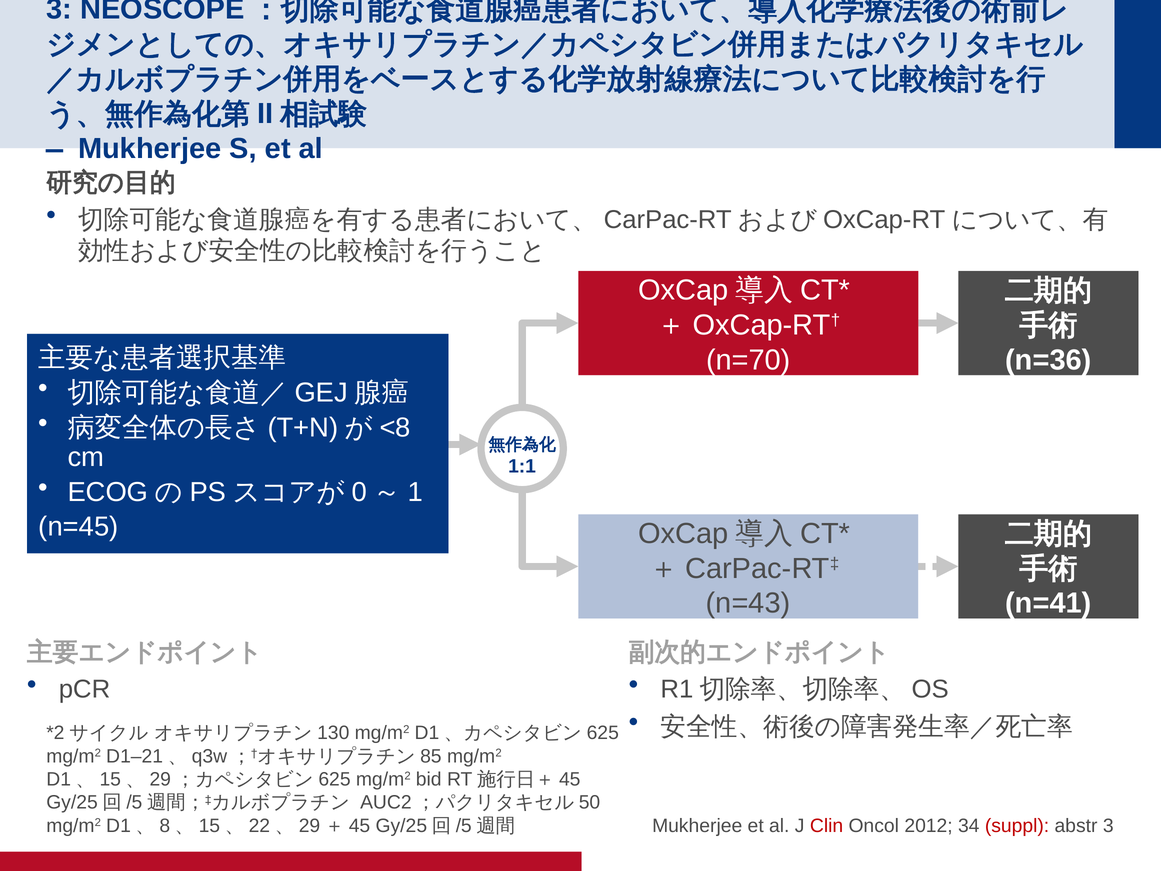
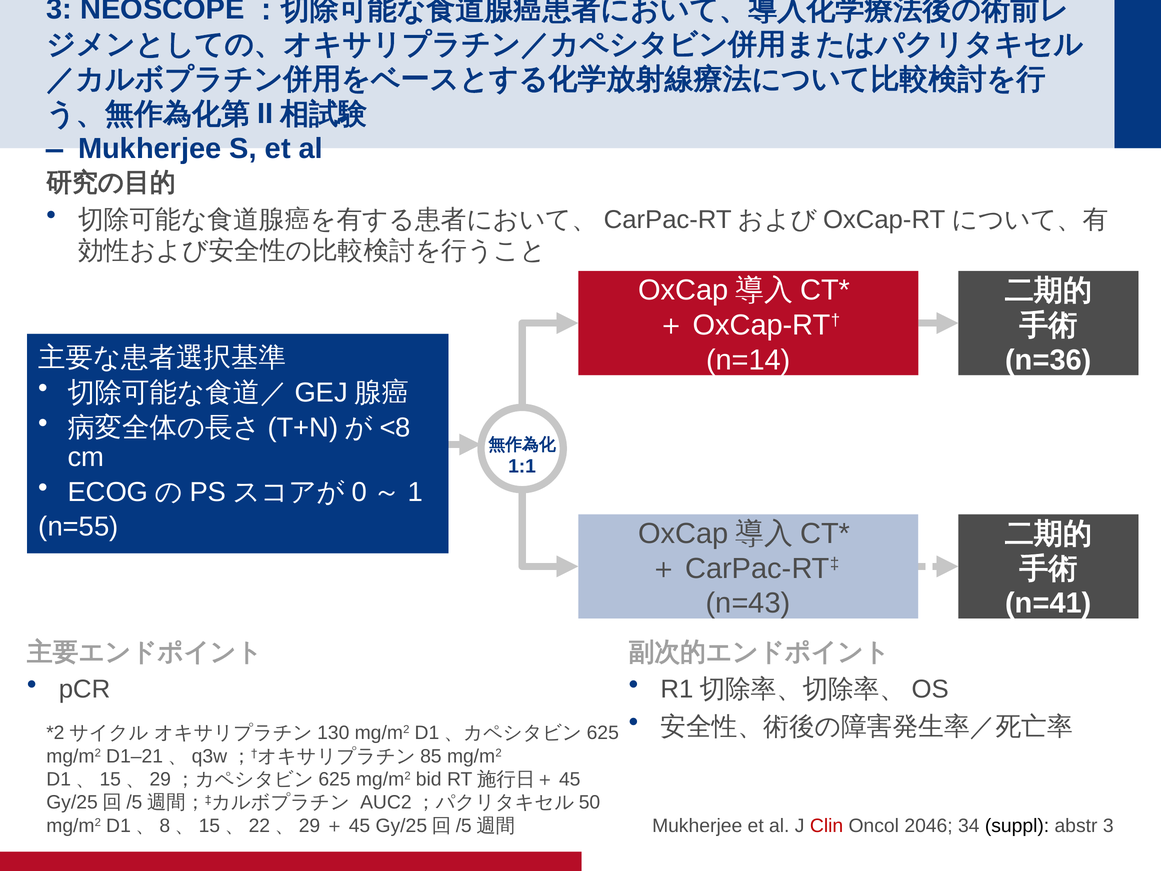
n=70: n=70 -> n=14 (748, 360)
n=45: n=45 -> n=55 (79, 527)
2012: 2012 -> 2046 (929, 826)
suppl colour: red -> black (1017, 826)
